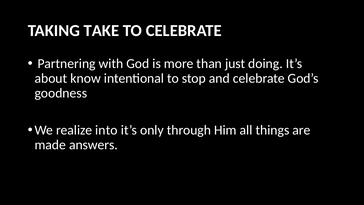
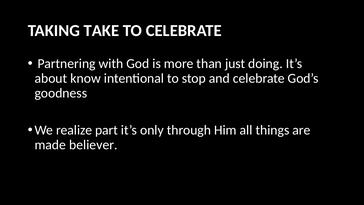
into: into -> part (107, 130)
answers: answers -> believer (93, 145)
